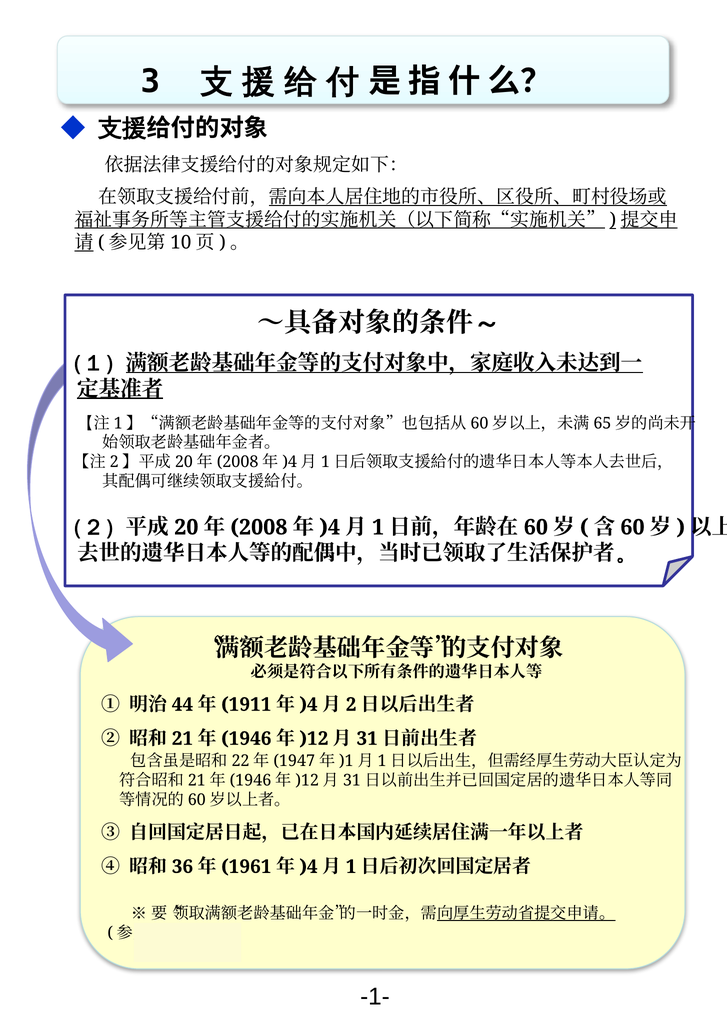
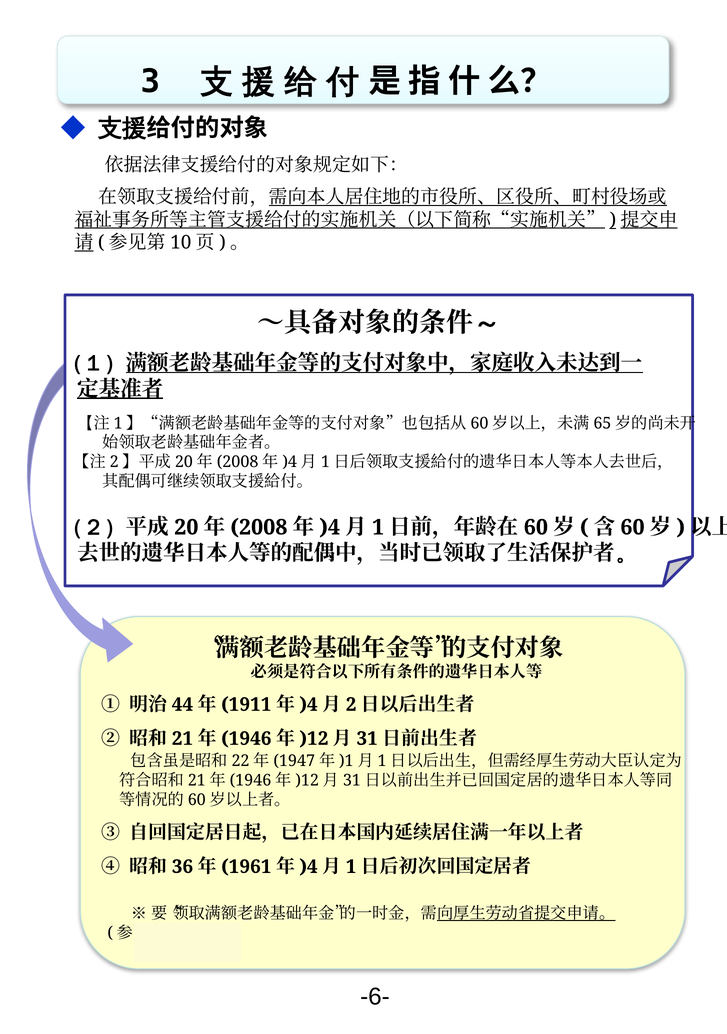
-1-: -1- -> -6- (375, 996)
